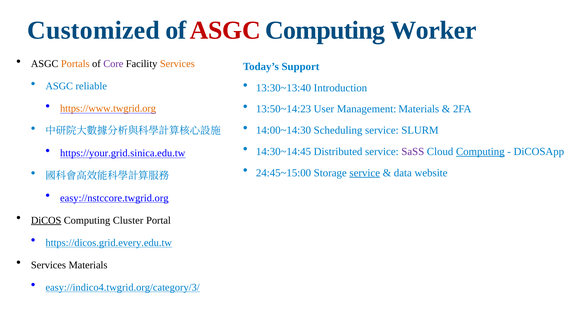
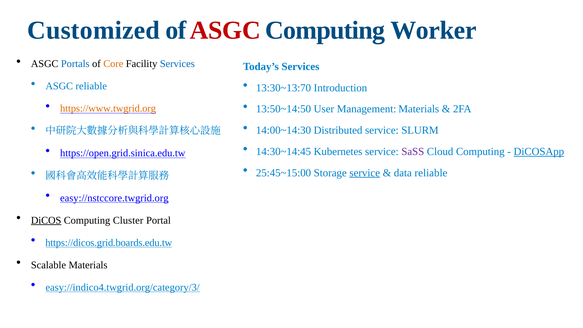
Portals colour: orange -> blue (75, 64)
Core colour: purple -> orange (113, 64)
Services colour: orange -> blue (177, 64)
Today’s Support: Support -> Services (300, 67)
13:30~13:40: 13:30~13:40 -> 13:30~13:70 (284, 88)
13:50~14:23: 13:50~14:23 -> 13:50~14:50 (284, 109)
Scheduling: Scheduling -> Distributed (338, 130)
Distributed: Distributed -> Kubernetes (338, 152)
Computing underline: present -> none (480, 152)
DiCOSApp underline: none -> present (539, 152)
https://your.grid.sinica.edu.tw: https://your.grid.sinica.edu.tw -> https://open.grid.sinica.edu.tw (123, 153)
24:45~15:00: 24:45~15:00 -> 25:45~15:00 (284, 173)
data website: website -> reliable (431, 173)
https://dicos.grid.every.edu.tw: https://dicos.grid.every.edu.tw -> https://dicos.grid.boards.edu.tw (109, 243)
Services: Services -> Scalable (48, 265)
